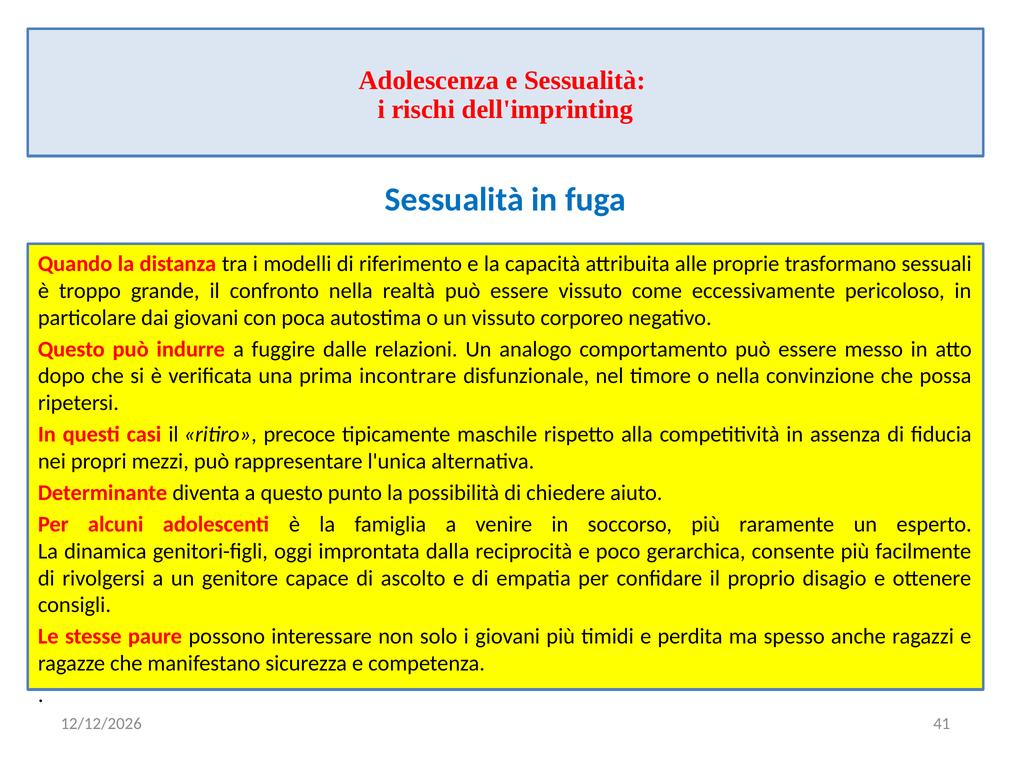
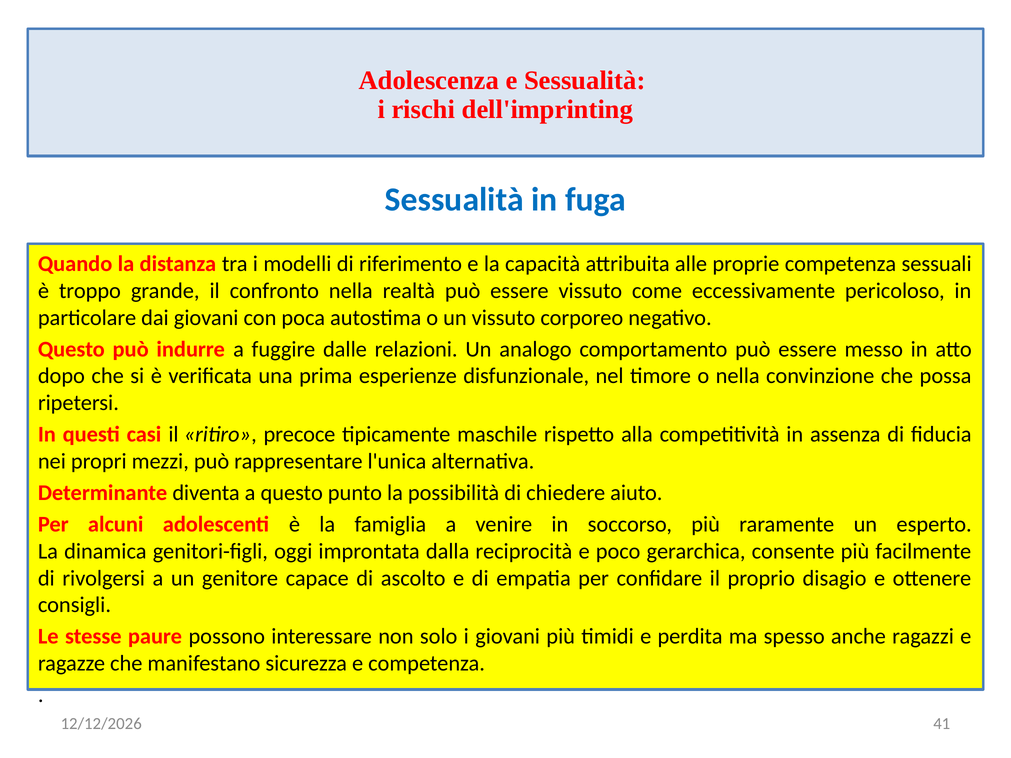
proprie trasformano: trasformano -> competenza (840, 264)
incontrare: incontrare -> esperienze (408, 376)
